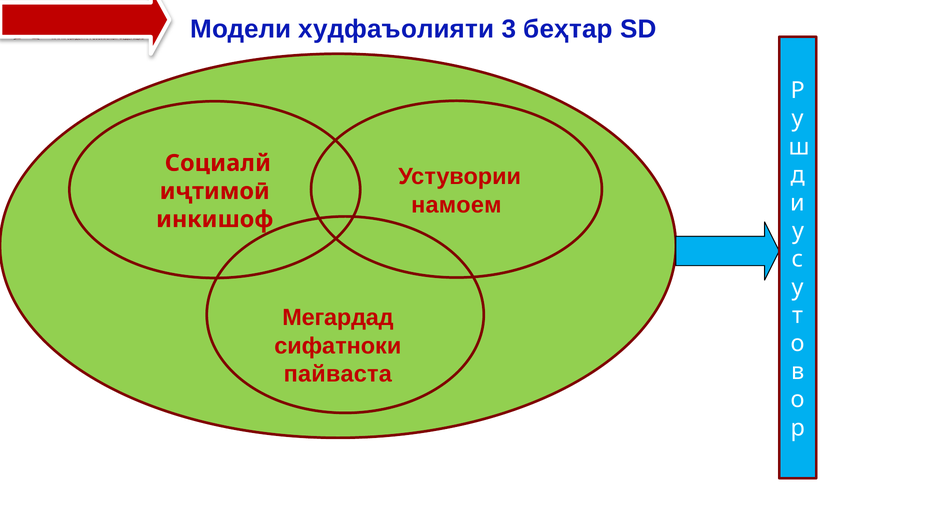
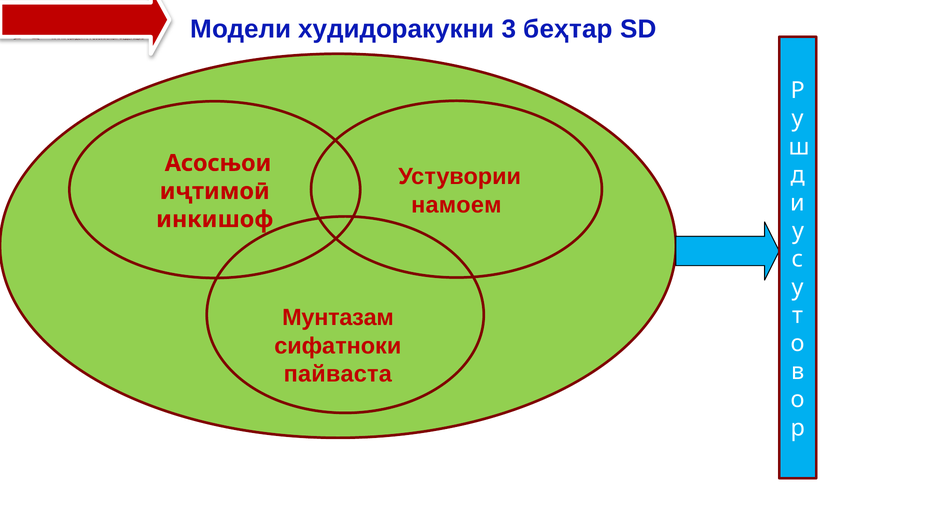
худфаъолияти: худфаъолияти -> худидоракукни (396, 29)
Социалй: Социалй -> Асосњои (218, 163)
Мегардад: Мегардад -> Мунтазам (338, 318)
